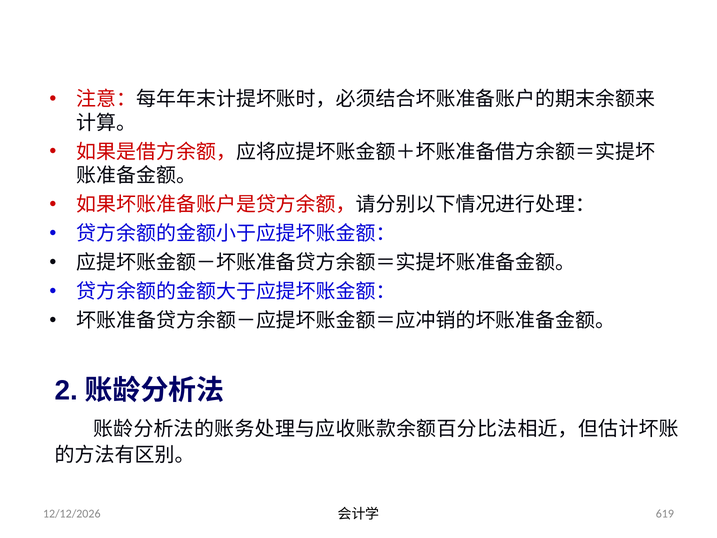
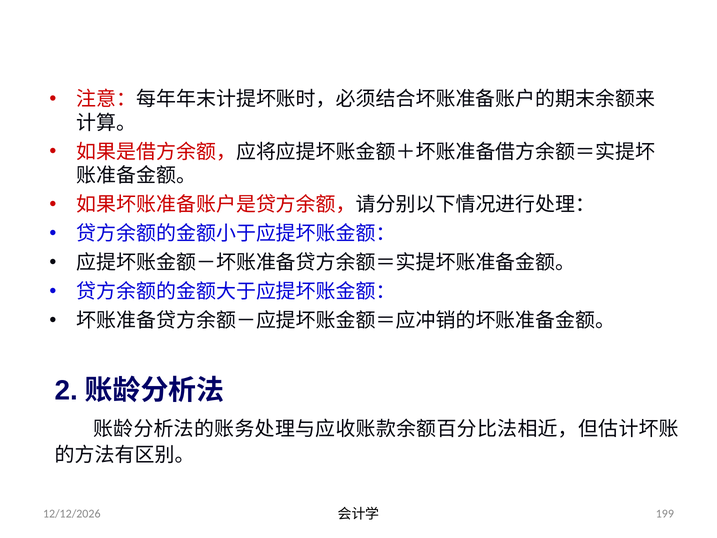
619: 619 -> 199 (665, 513)
